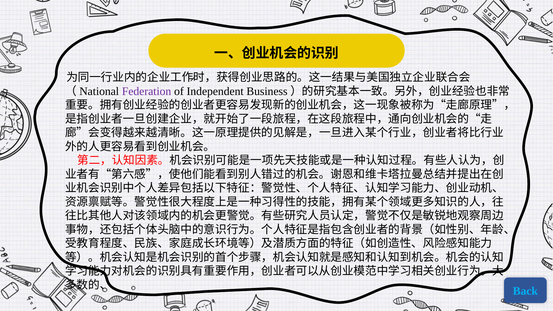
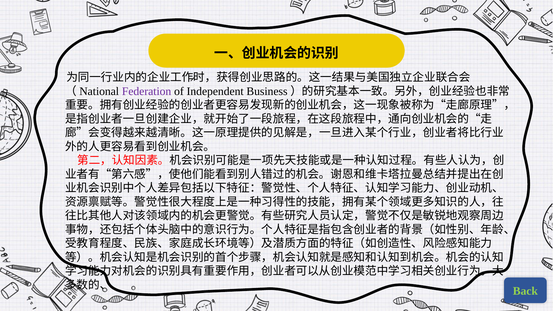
Back colour: light blue -> light green (525, 291)
